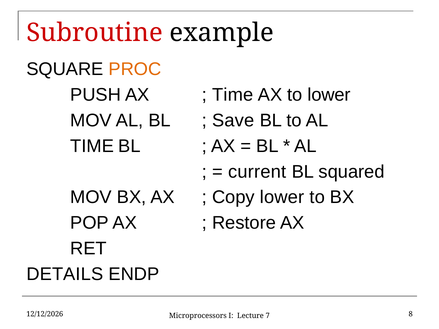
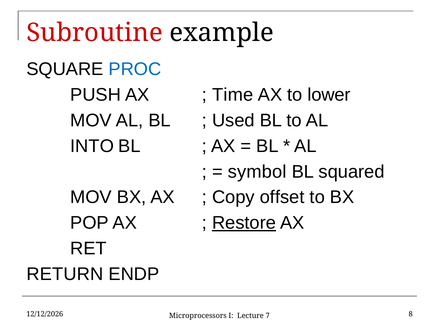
PROC colour: orange -> blue (135, 69)
Save: Save -> Used (233, 121)
TIME: TIME -> INTO (92, 146)
current: current -> symbol (257, 172)
Copy lower: lower -> offset (282, 197)
Restore underline: none -> present (244, 223)
DETAILS: DETAILS -> RETURN (65, 274)
